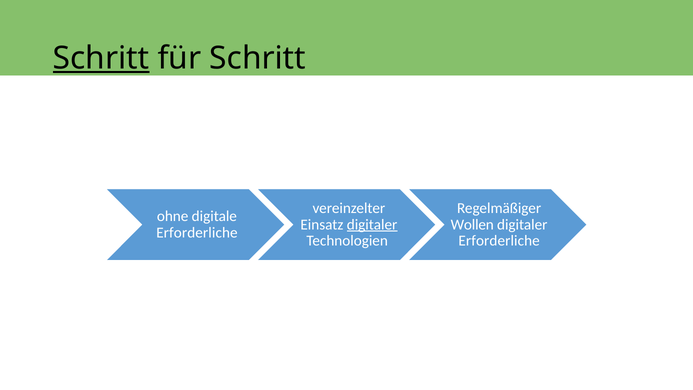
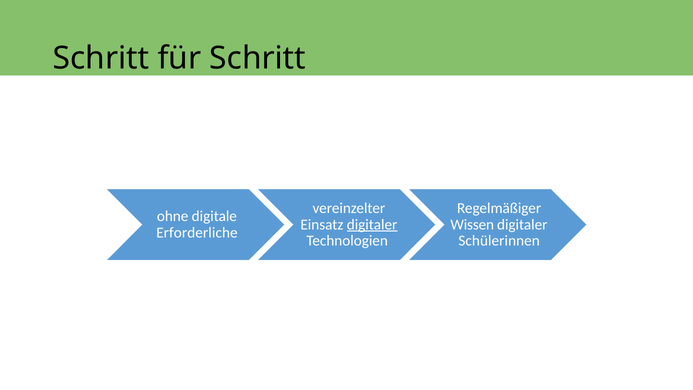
Schritt underline: present -> none (101, 58)
Wollen: Wollen -> Wissen (472, 224)
Erforderliche: Erforderliche -> Schülerinnen (499, 241)
